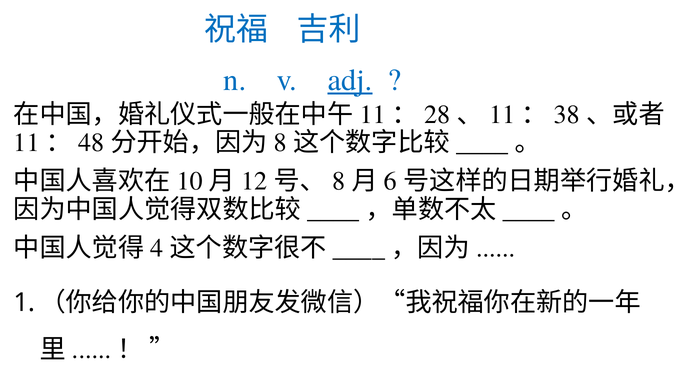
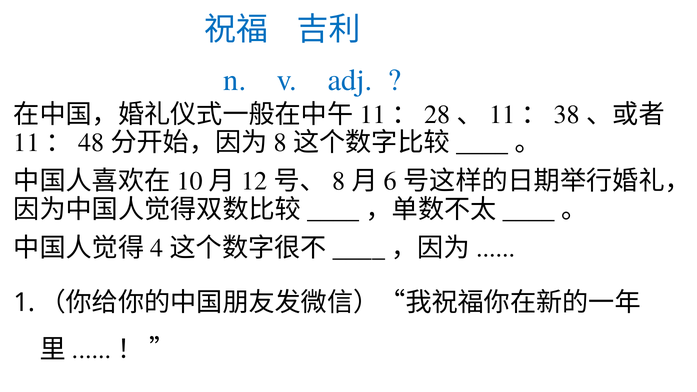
adj underline: present -> none (350, 80)
